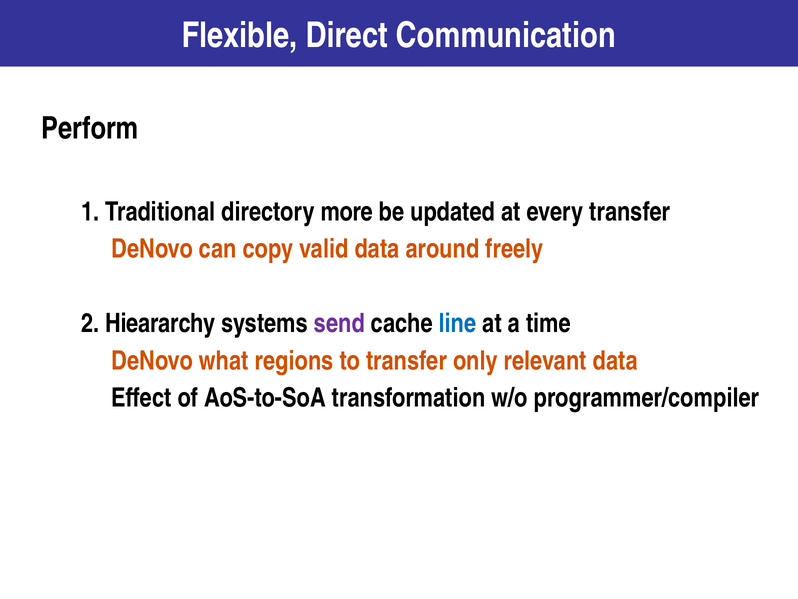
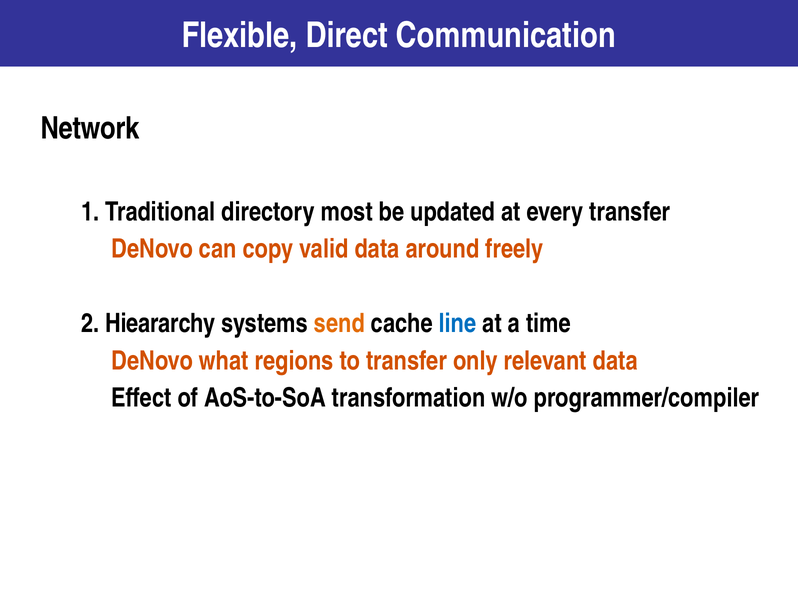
Perform: Perform -> Network (90, 129)
more: more -> most (347, 212)
send colour: purple -> orange (339, 323)
